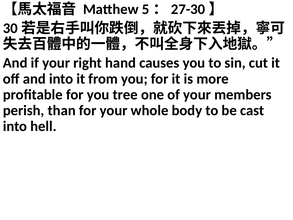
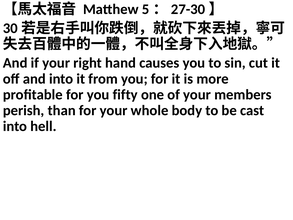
tree: tree -> fifty (125, 95)
